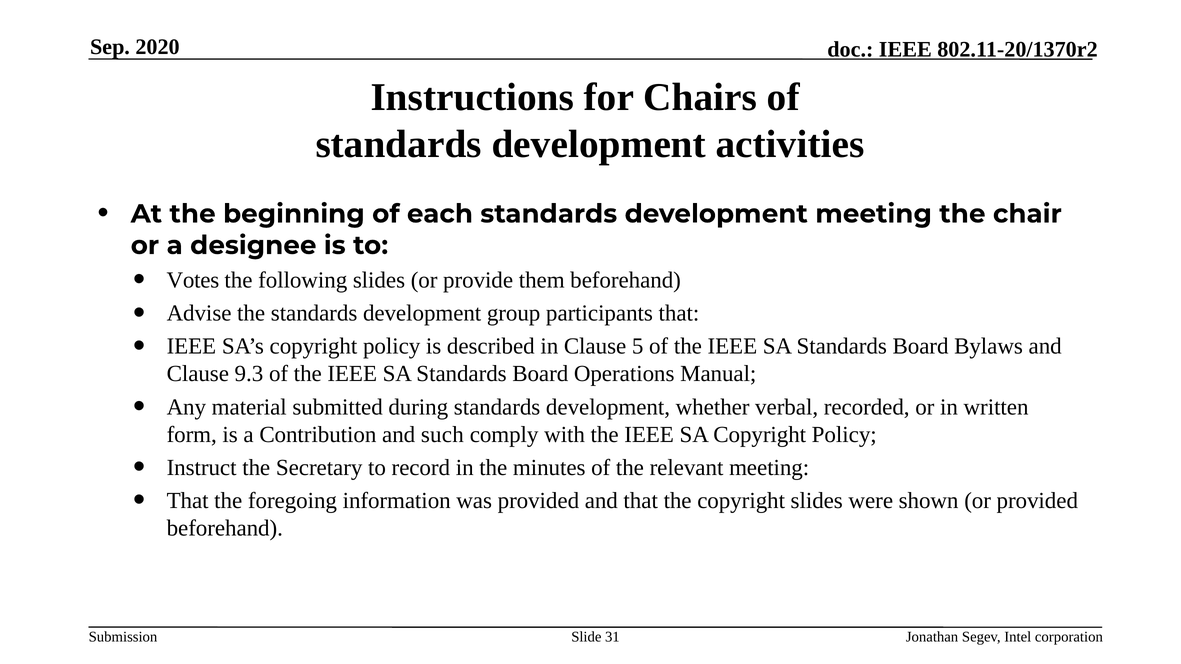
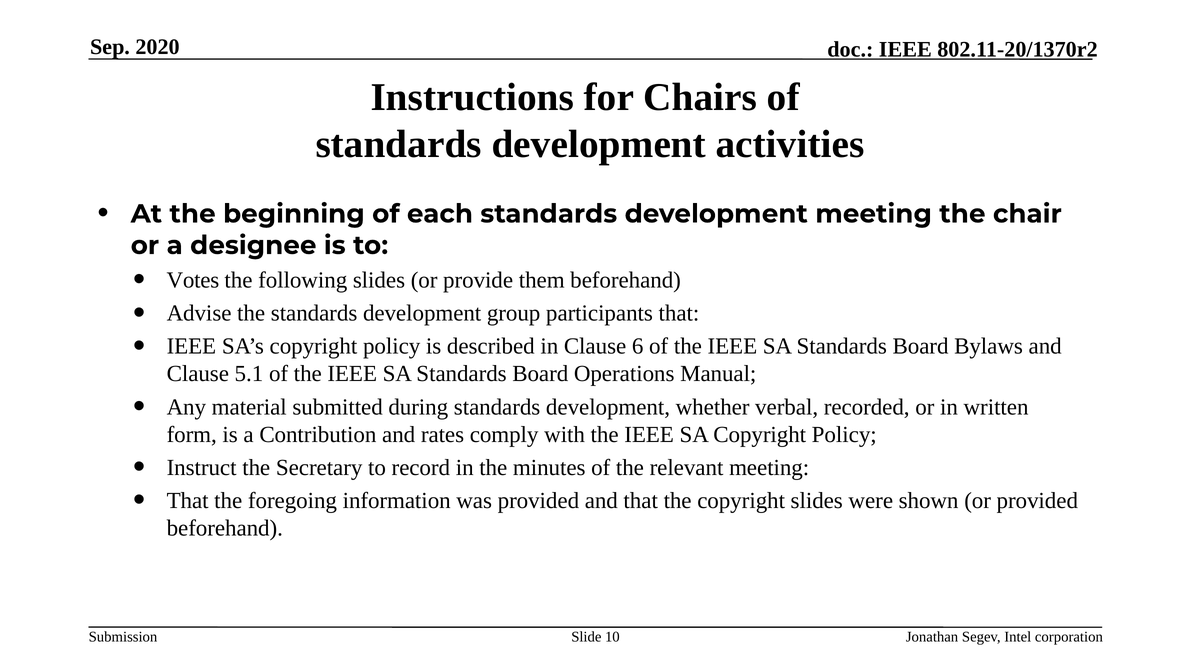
5: 5 -> 6 (638, 346)
9.3: 9.3 -> 5.1 (249, 374)
such: such -> rates (442, 435)
31: 31 -> 10 (612, 637)
